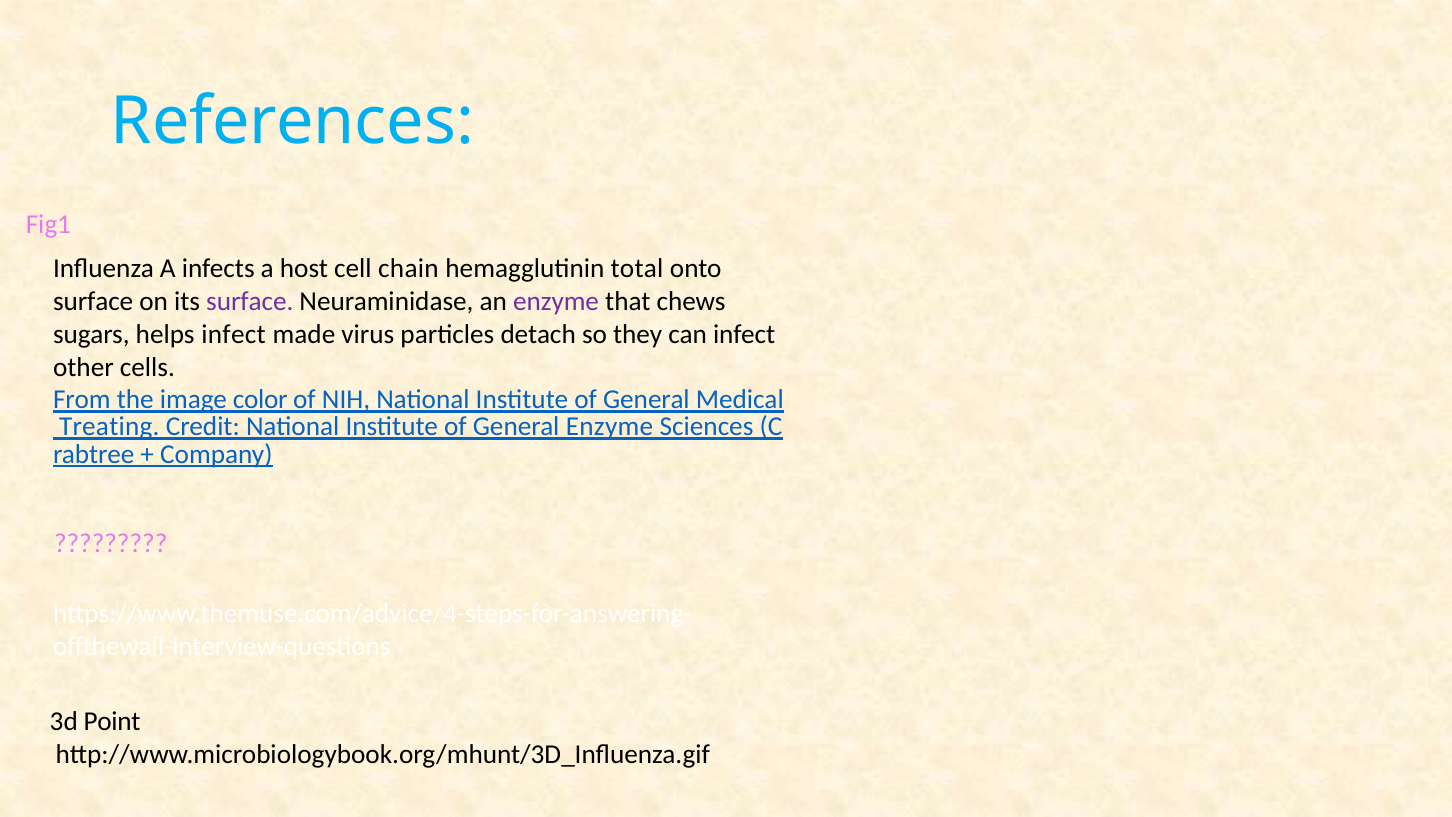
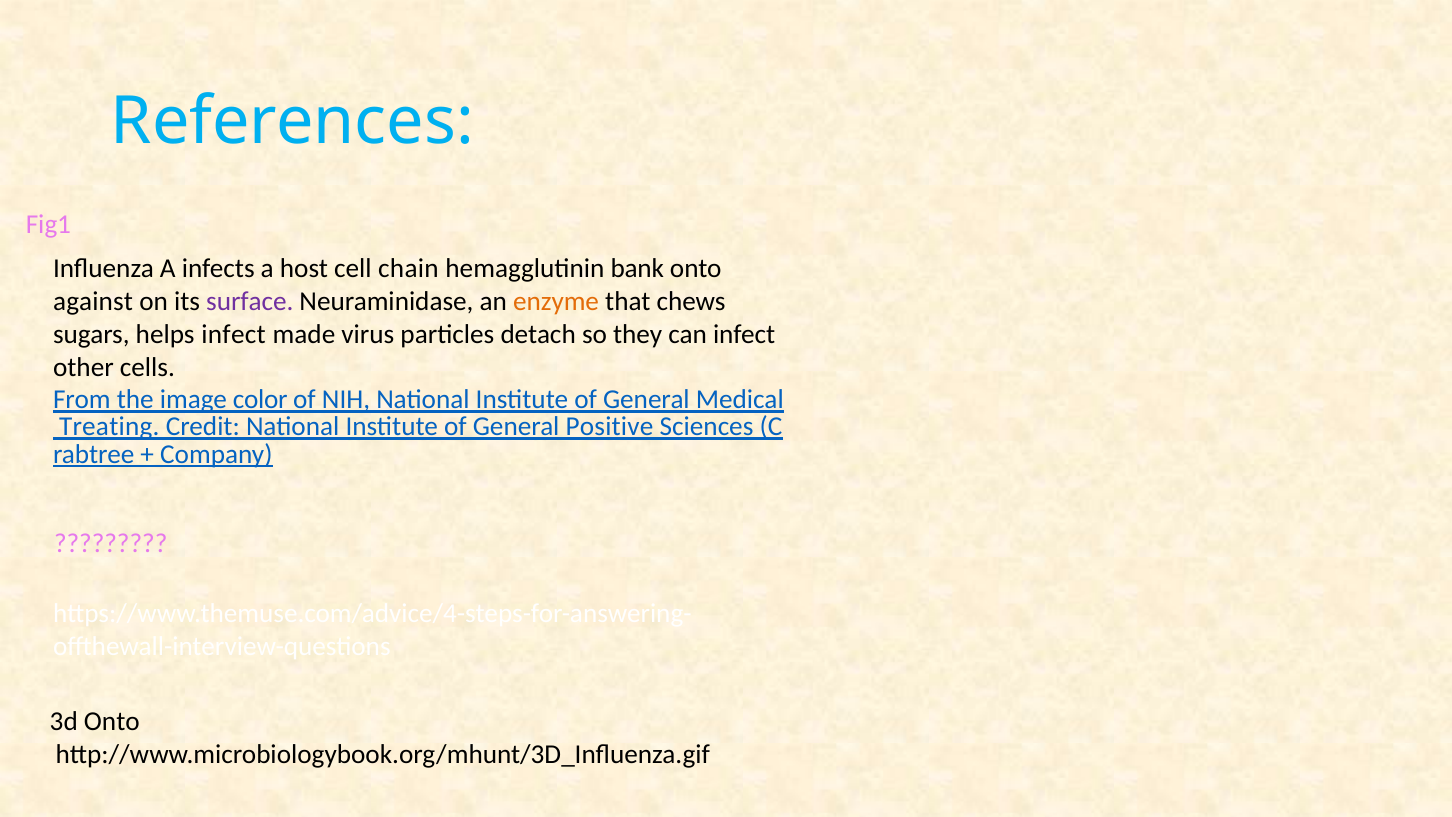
total: total -> bank (637, 269)
surface: surface -> against (93, 302)
enzyme colour: purple -> orange (556, 302)
General Enzyme: Enzyme -> Positive (610, 427)
3d Point: Point -> Onto (112, 721)
